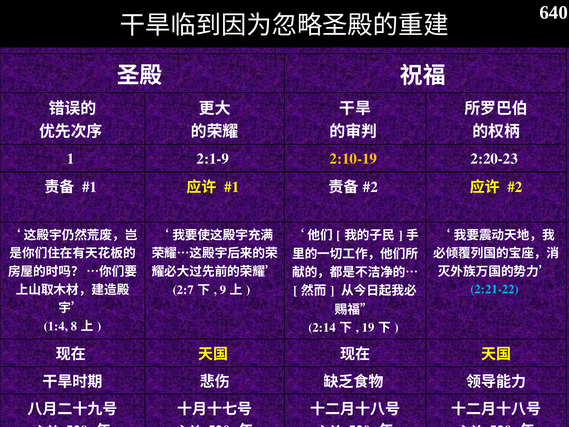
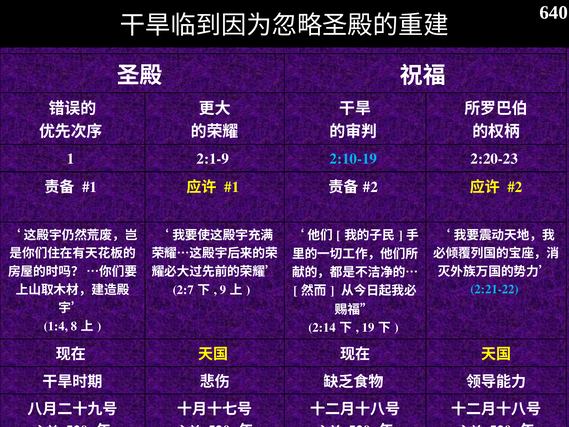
2:10-19 colour: yellow -> light blue (353, 159)
